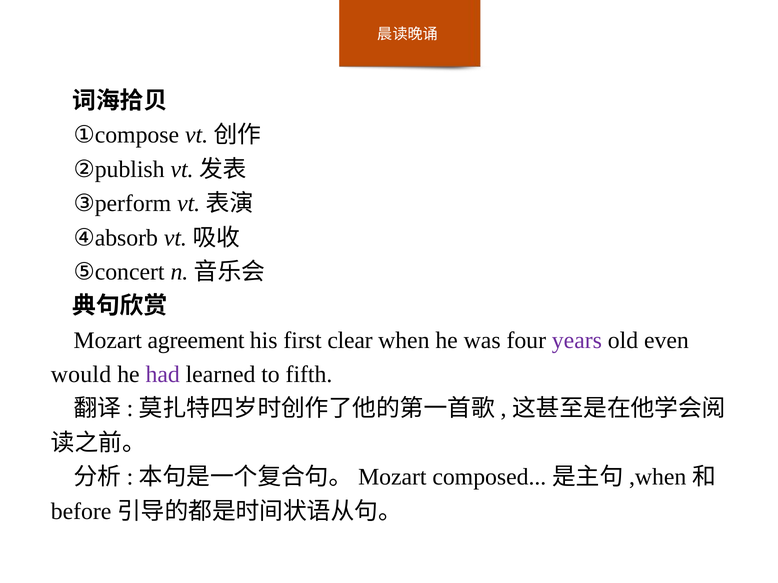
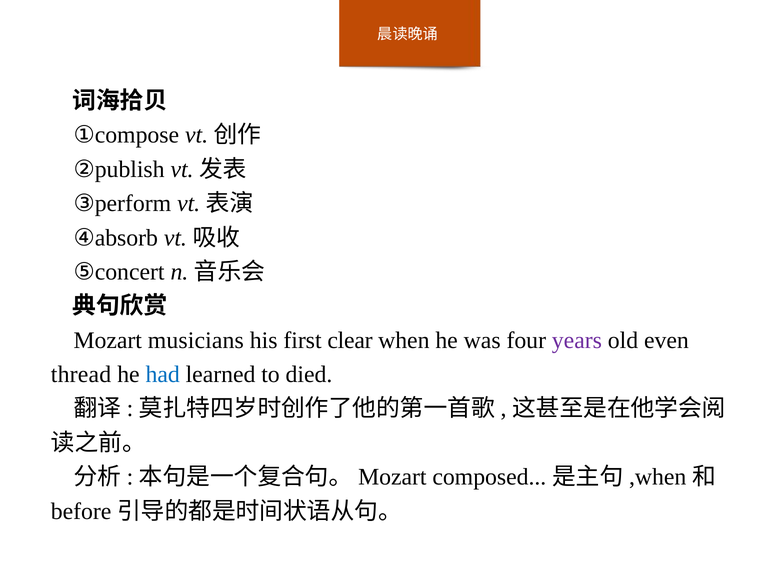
agreement: agreement -> musicians (196, 341)
would: would -> thread (81, 375)
had colour: purple -> blue (163, 375)
fifth: fifth -> died (309, 375)
